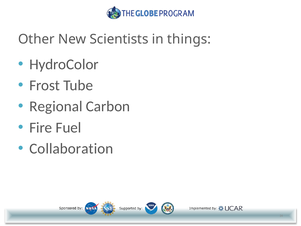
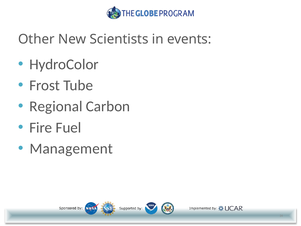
things: things -> events (189, 39)
Collaboration: Collaboration -> Management (71, 149)
